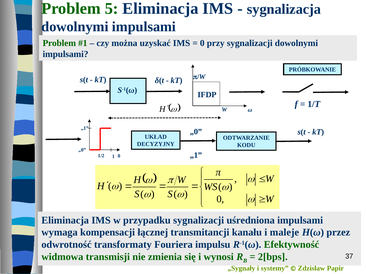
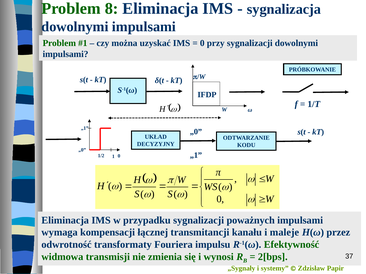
5: 5 -> 8 (112, 9)
uśredniona: uśredniona -> poważnych (251, 221)
